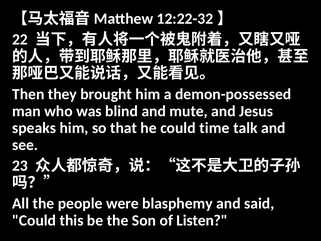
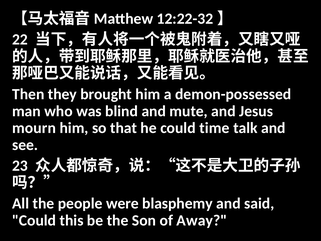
speaks: speaks -> mourn (34, 128)
Listen: Listen -> Away (202, 220)
